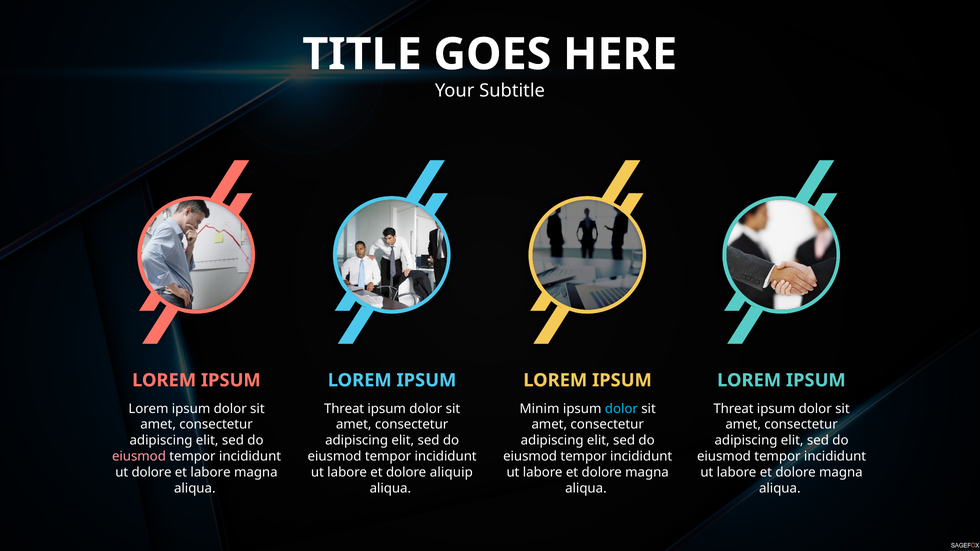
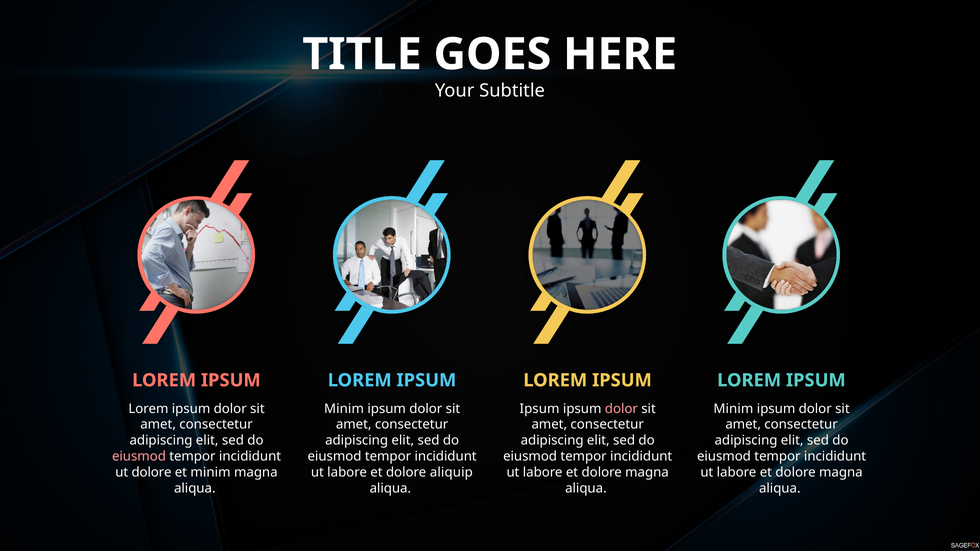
Threat: Threat -> Minim (344, 409)
Minim: Minim -> Ipsum (540, 409)
dolor colour: light blue -> pink (621, 409)
Threat: Threat -> Minim (733, 409)
et labore: labore -> minim (211, 473)
